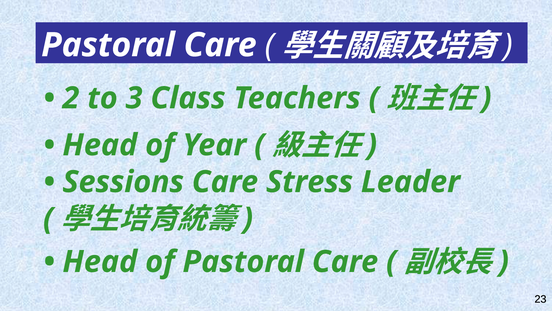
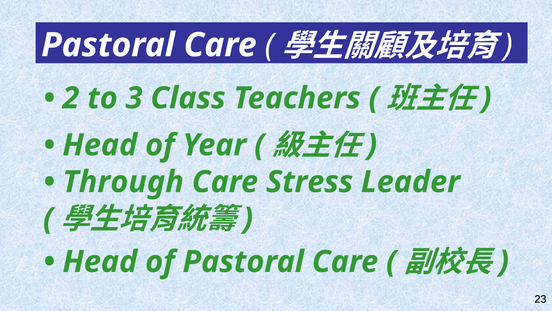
Sessions: Sessions -> Through (123, 182)
